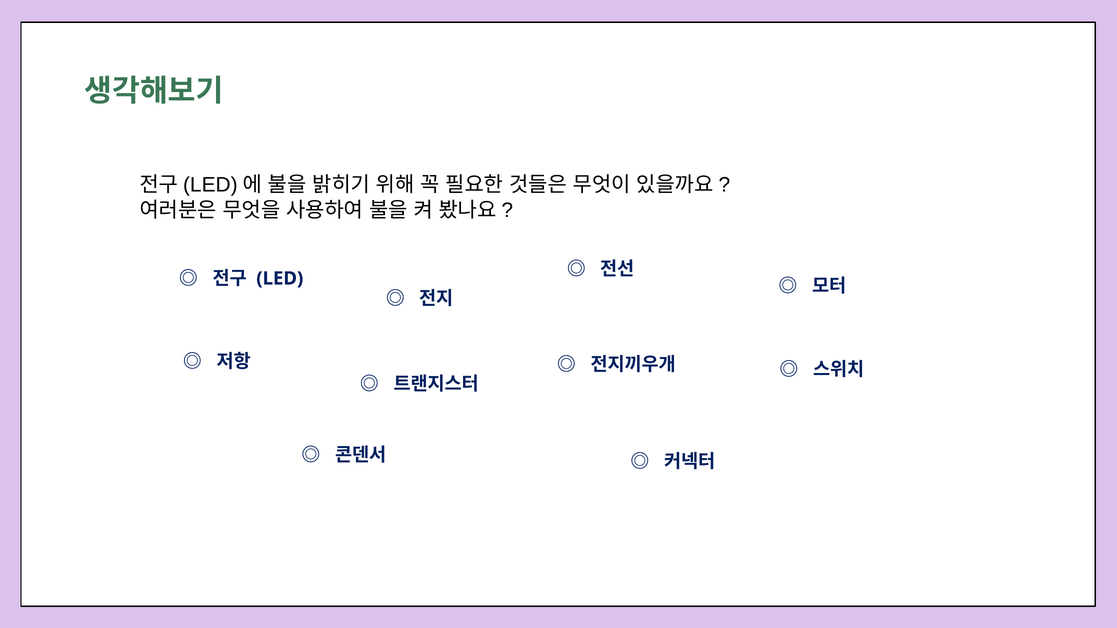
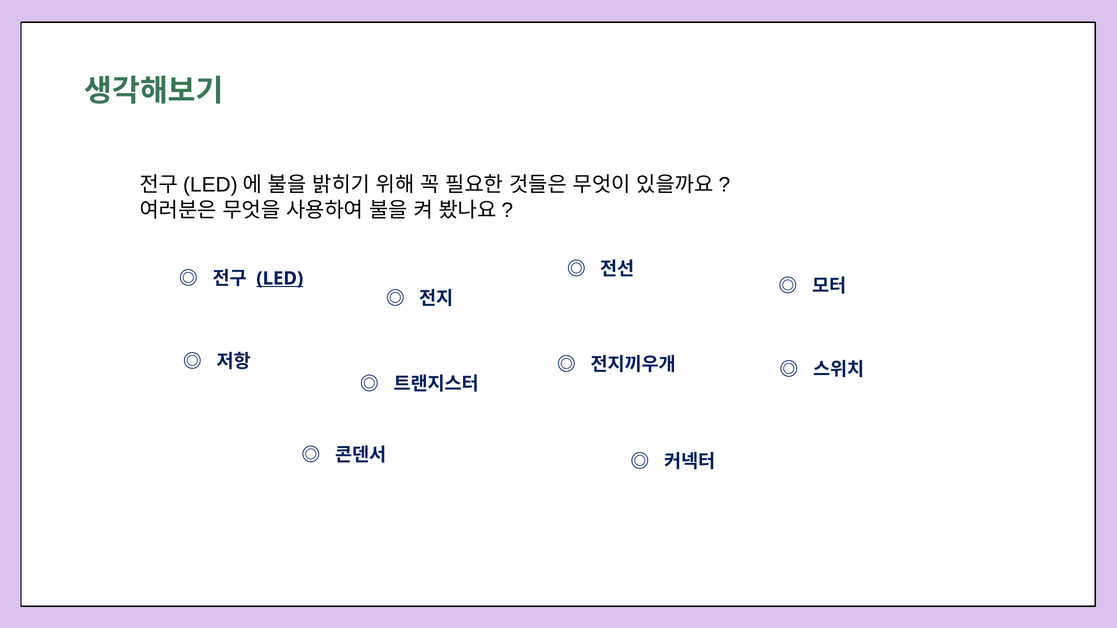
LED underline: none -> present (280, 279)
